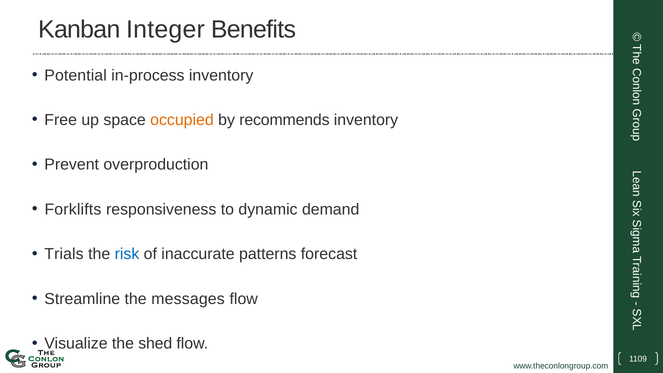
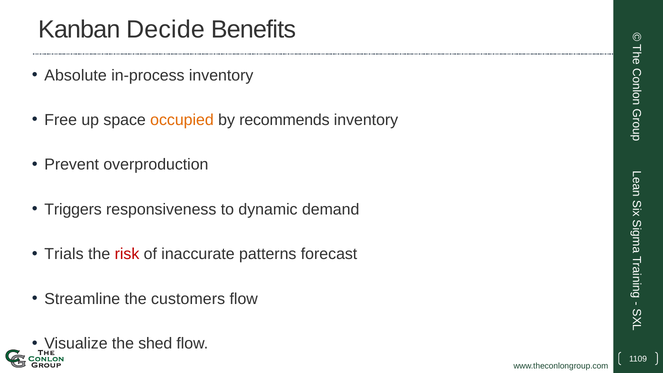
Integer: Integer -> Decide (165, 29)
Potential: Potential -> Absolute (76, 75)
Forklifts: Forklifts -> Triggers (73, 209)
risk colour: blue -> red (127, 254)
messages: messages -> customers (188, 299)
